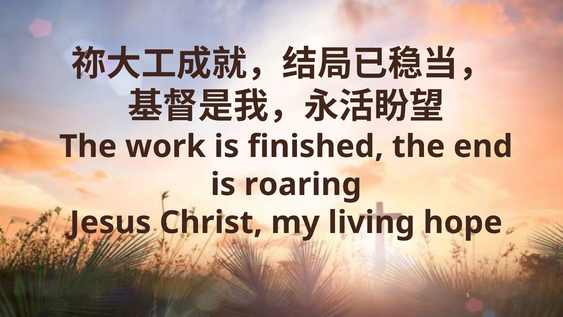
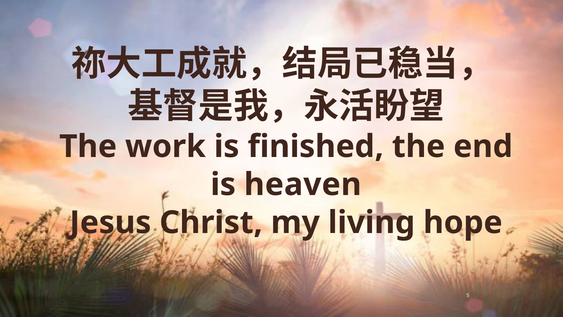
roaring: roaring -> heaven (303, 184)
